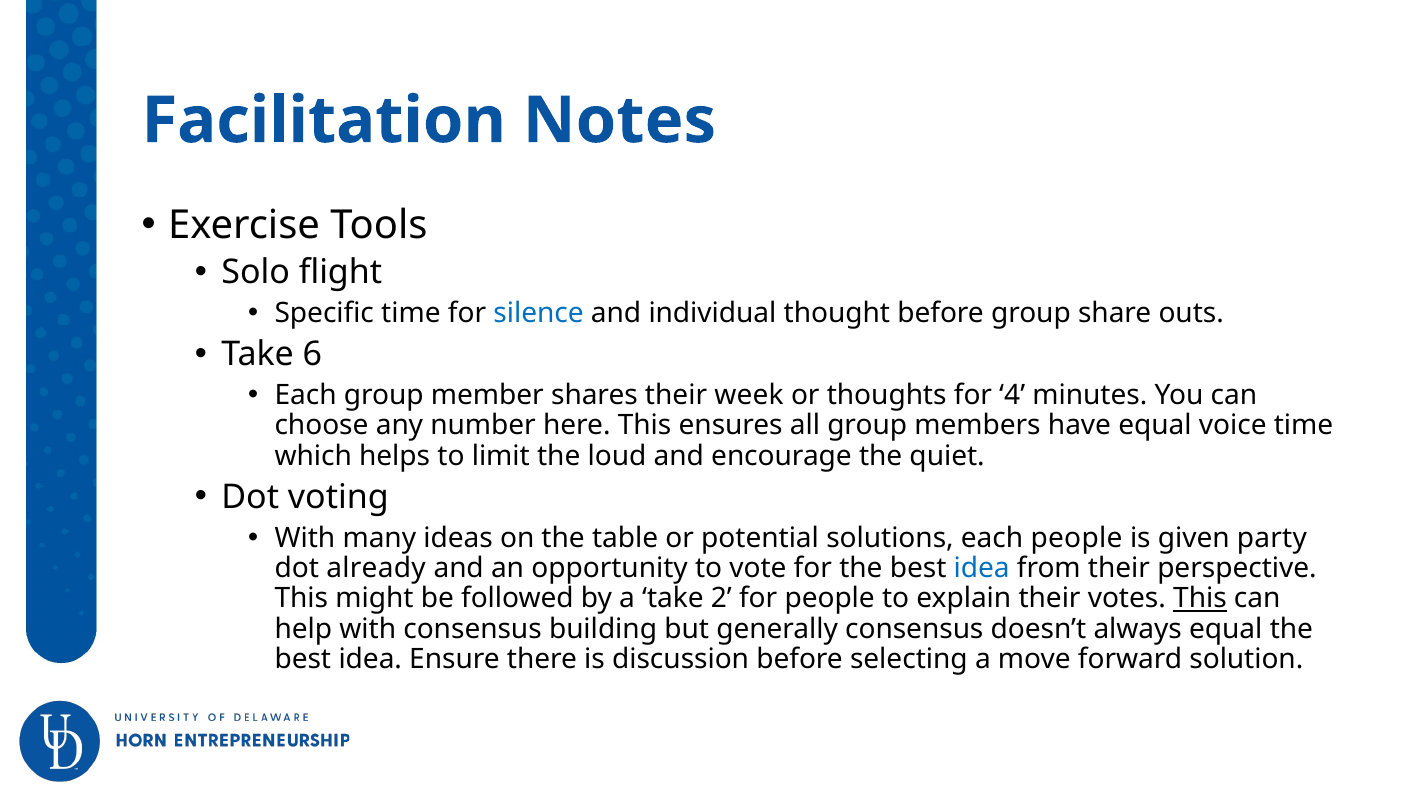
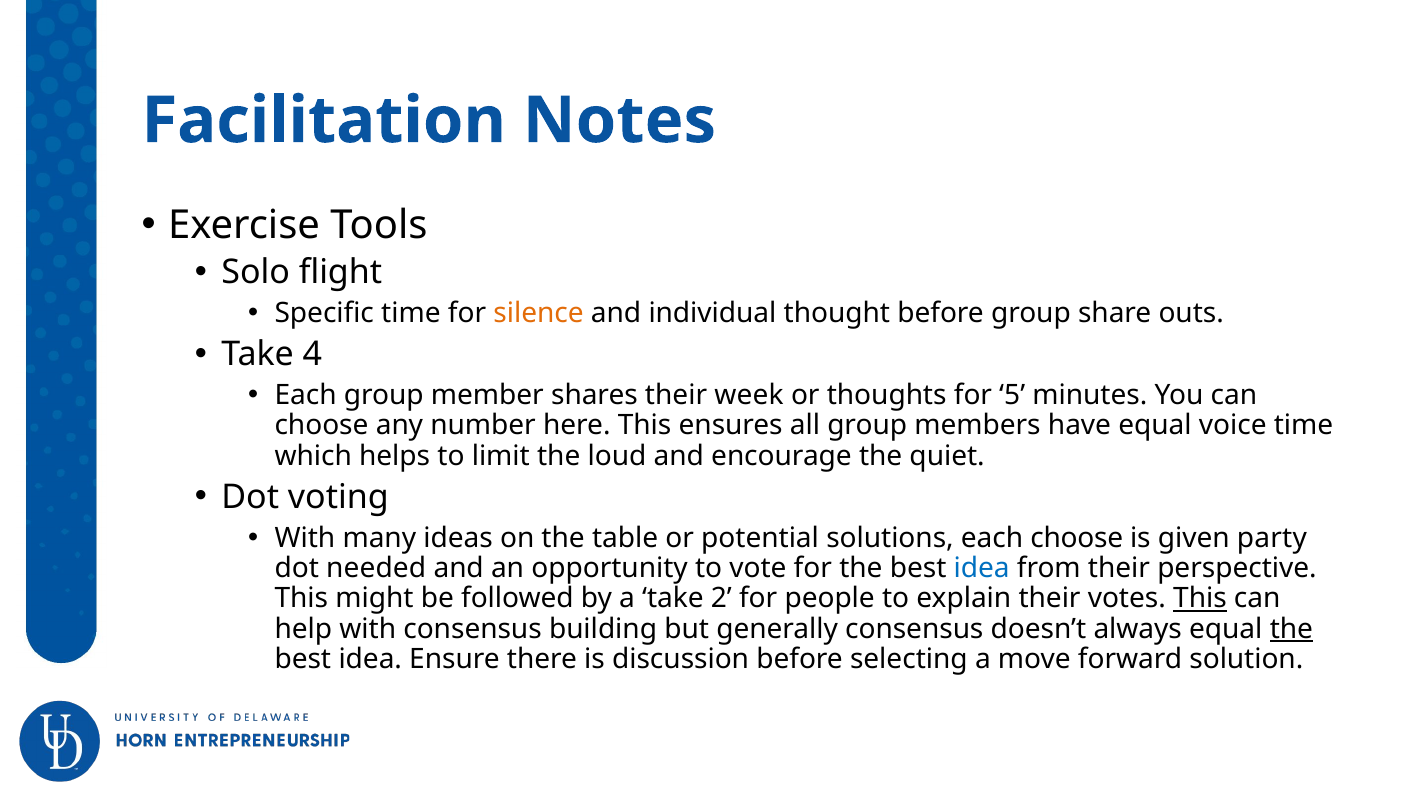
silence colour: blue -> orange (539, 313)
6: 6 -> 4 (312, 354)
4: 4 -> 5 (1012, 395)
each people: people -> choose (1077, 538)
already: already -> needed (376, 568)
the underline: none -> present (1291, 629)
